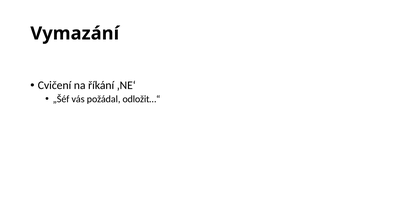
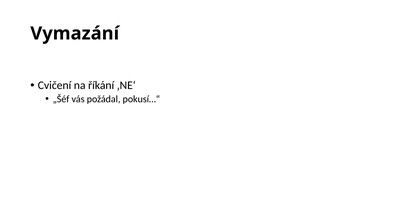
odložit…“: odložit…“ -> pokusí…“ (141, 99)
